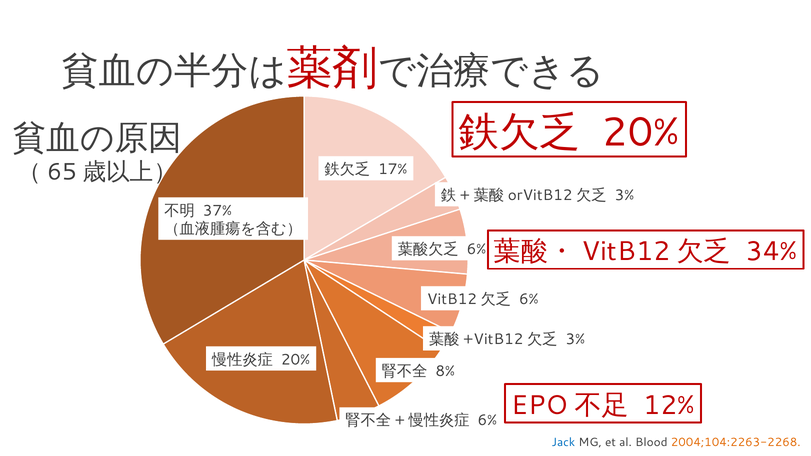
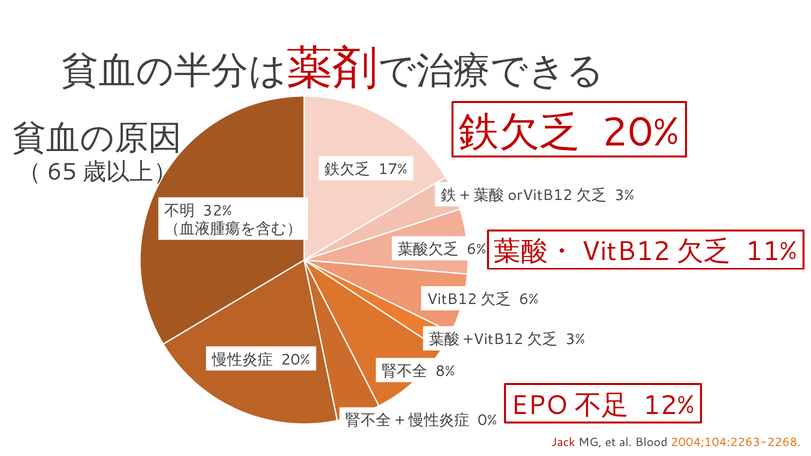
37%: 37% -> 32% (217, 211)
34%: 34% -> 11% (772, 252)
6%: 6% -> 0% (487, 421)
Jack colour: blue -> red (563, 443)
